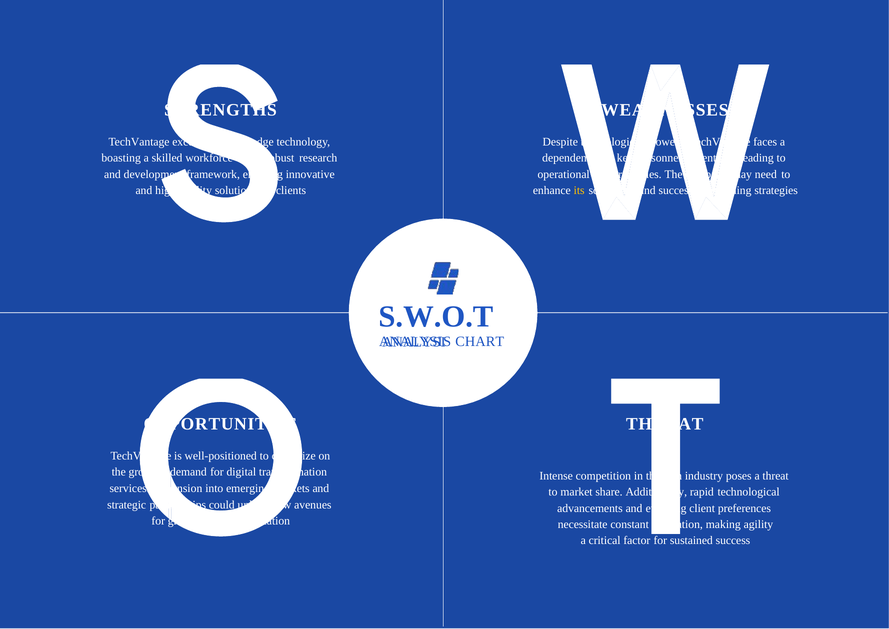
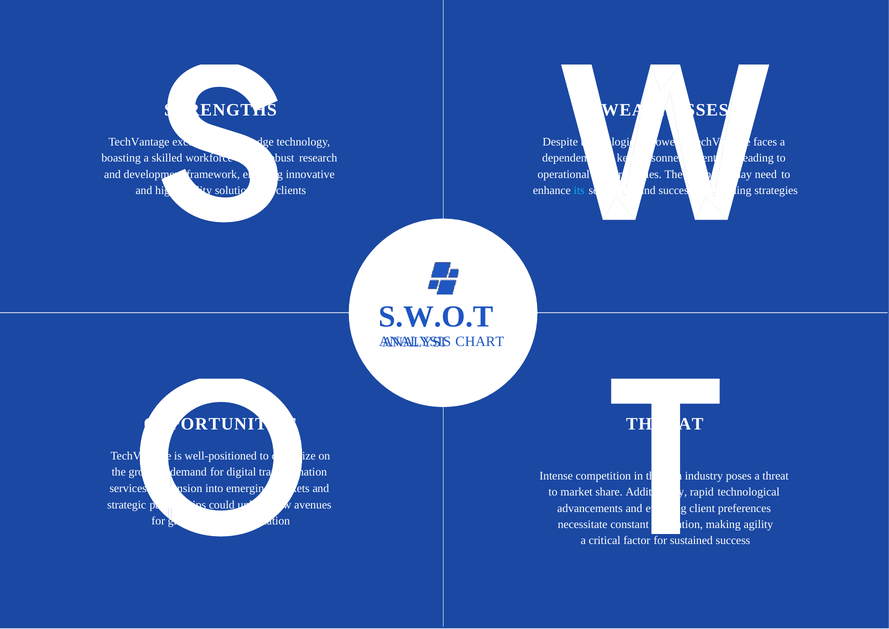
its colour: yellow -> light blue (579, 191)
